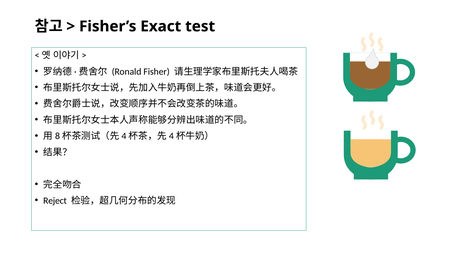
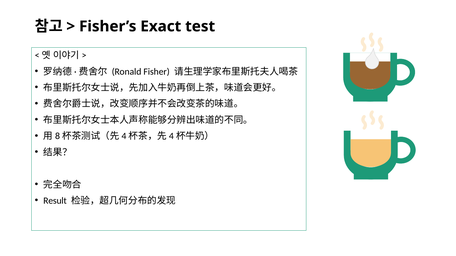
Reject: Reject -> Result (55, 201)
